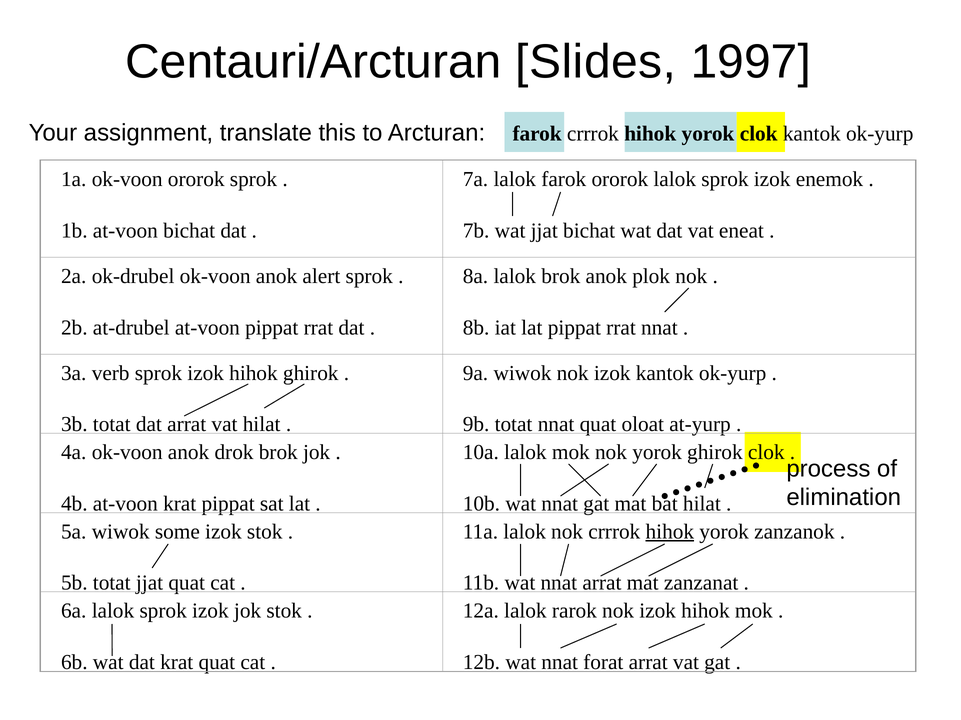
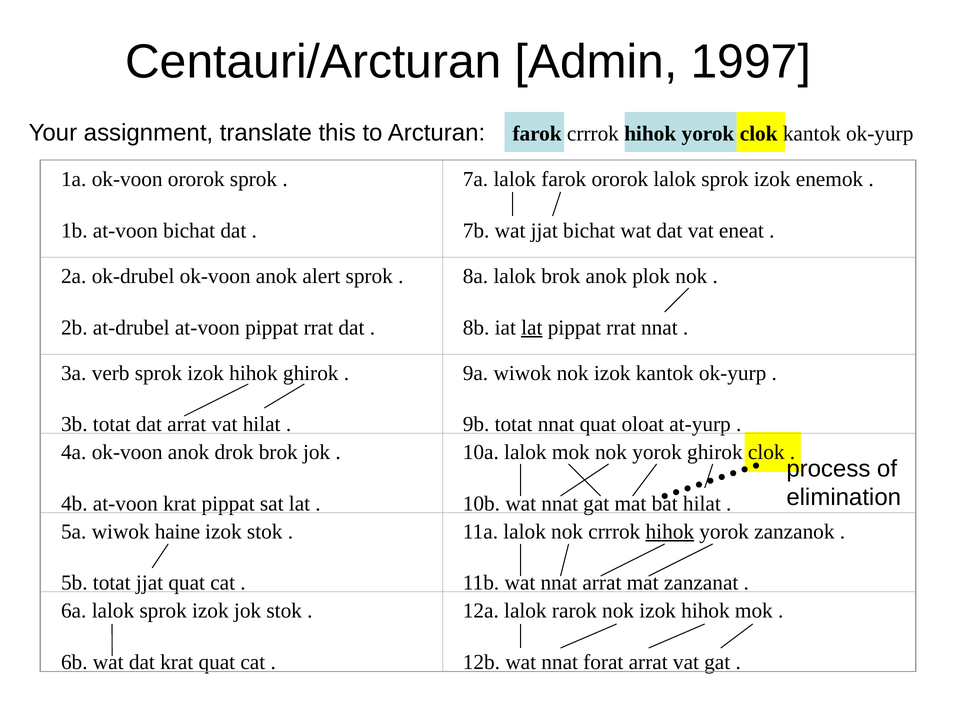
Slides: Slides -> Admin (596, 62)
lat underline: none -> present (532, 328)
some: some -> haine (177, 532)
